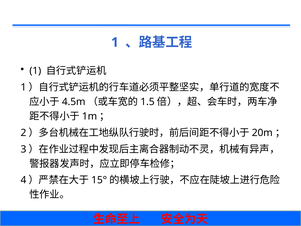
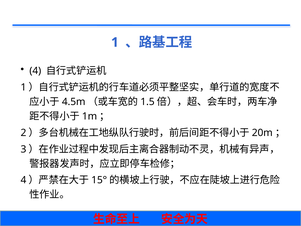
1: 1 -> 4 (35, 71)
